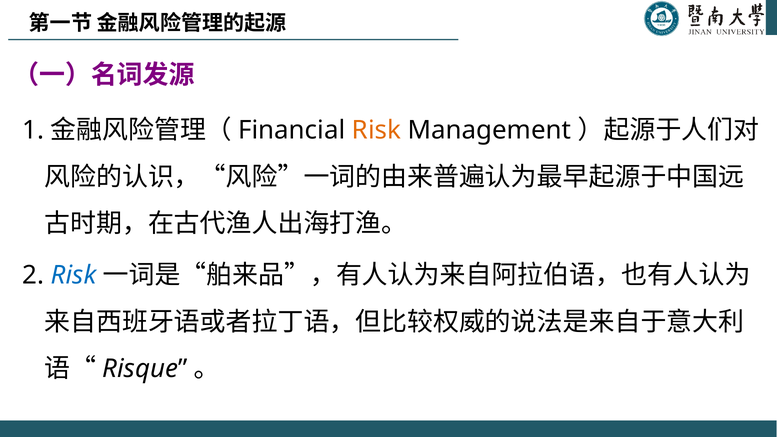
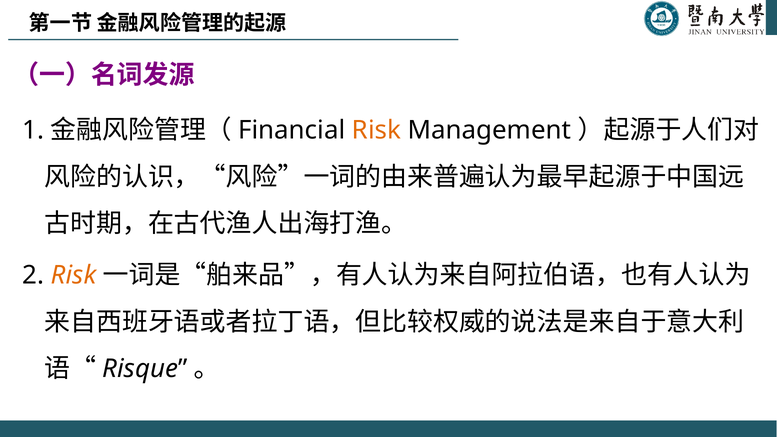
Risk colour: blue -> orange (74, 276)
